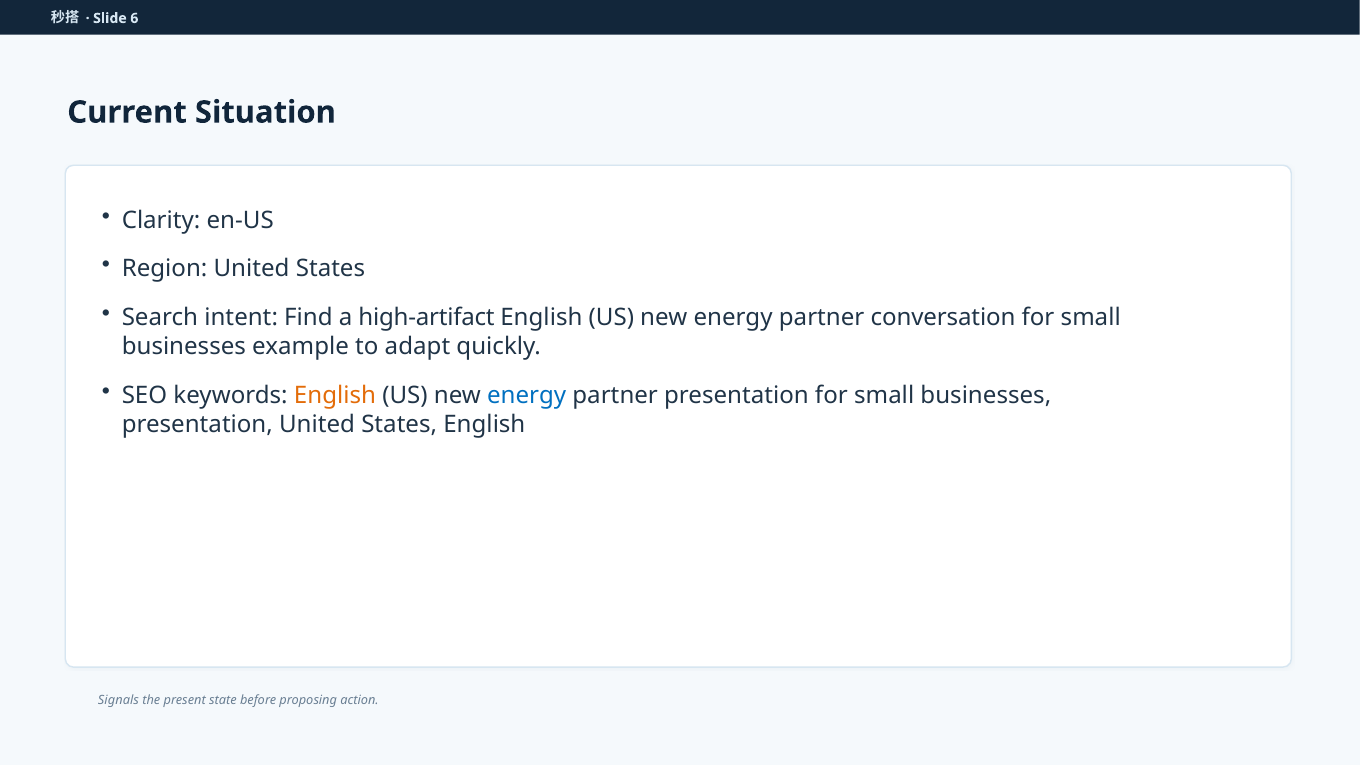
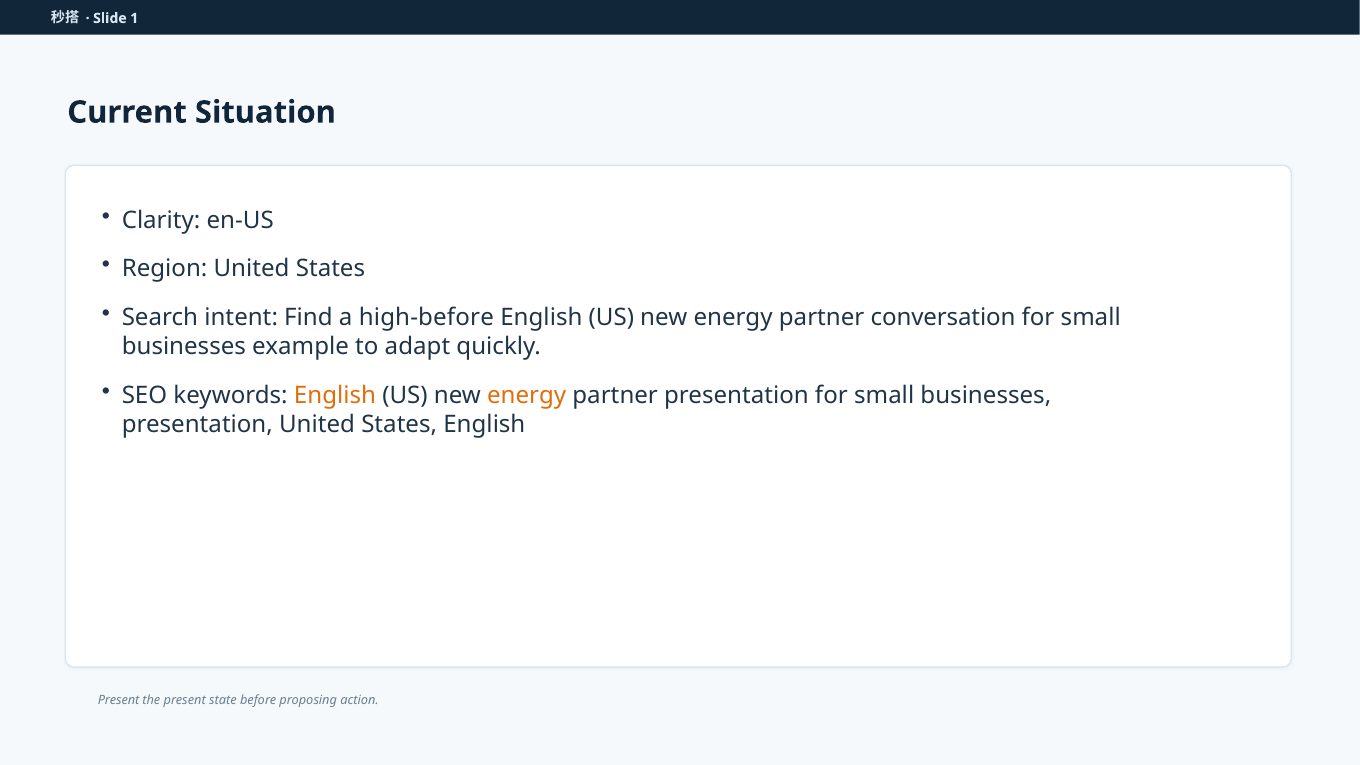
6: 6 -> 1 (134, 18)
high-artifact: high-artifact -> high-before (426, 318)
energy colour: blue -> orange (527, 395)
Signals: Signals -> Present (119, 701)
